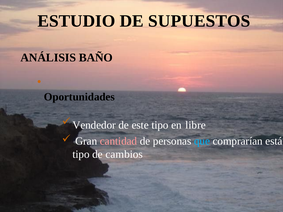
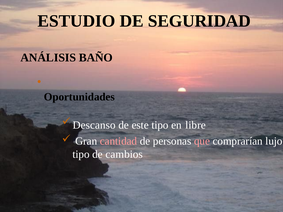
SUPUESTOS: SUPUESTOS -> SEGURIDAD (199, 21)
Vendedor: Vendedor -> Descanso (94, 125)
que colour: light blue -> pink (202, 141)
está: está -> lujo (274, 141)
